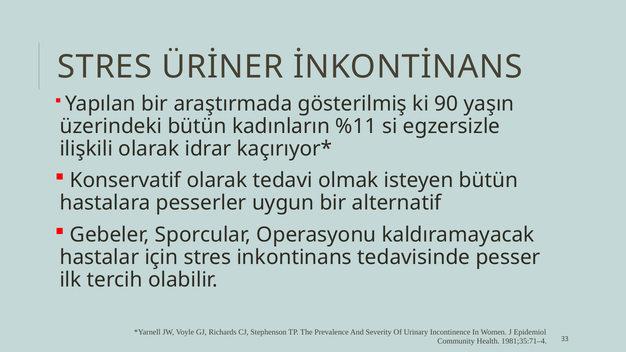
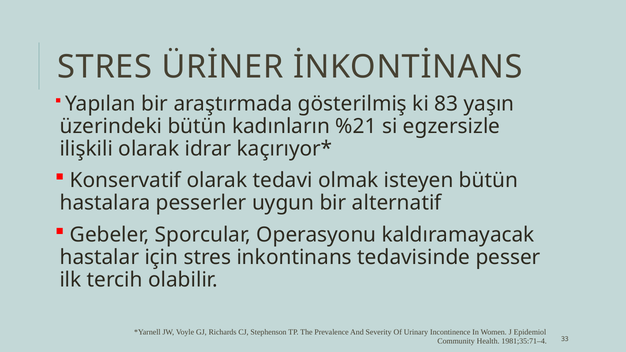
90: 90 -> 83 (446, 104)
%11: %11 -> %21 (356, 126)
